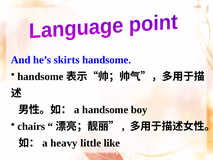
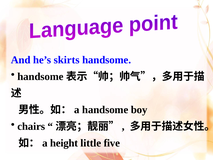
heavy: heavy -> height (64, 143)
like: like -> five (112, 143)
